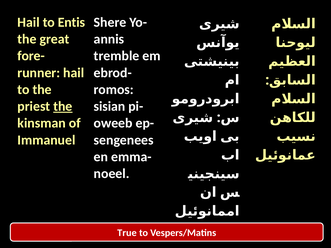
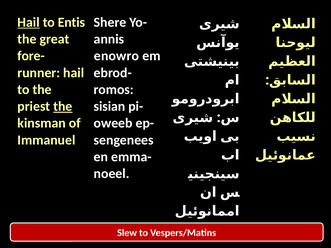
Hail underline: none -> present (29, 22)
tremble: tremble -> enowro (116, 56)
True: True -> Slew (127, 233)
